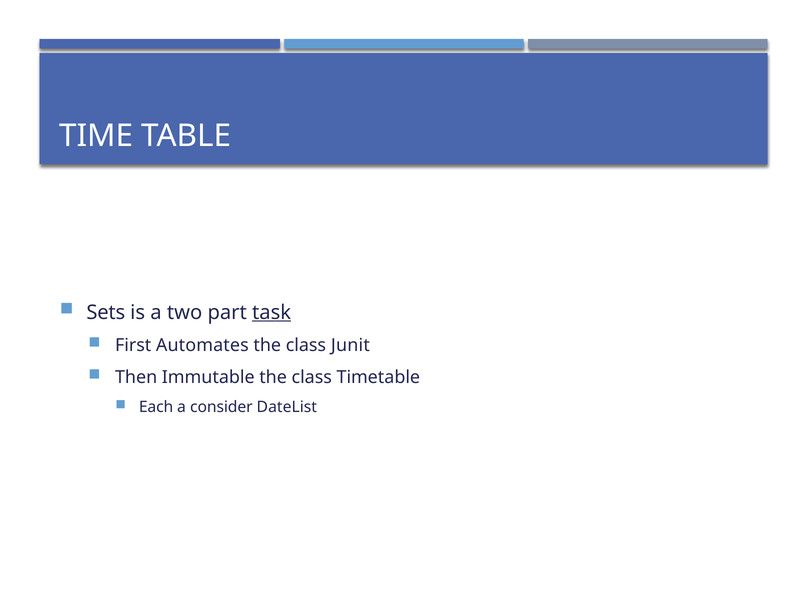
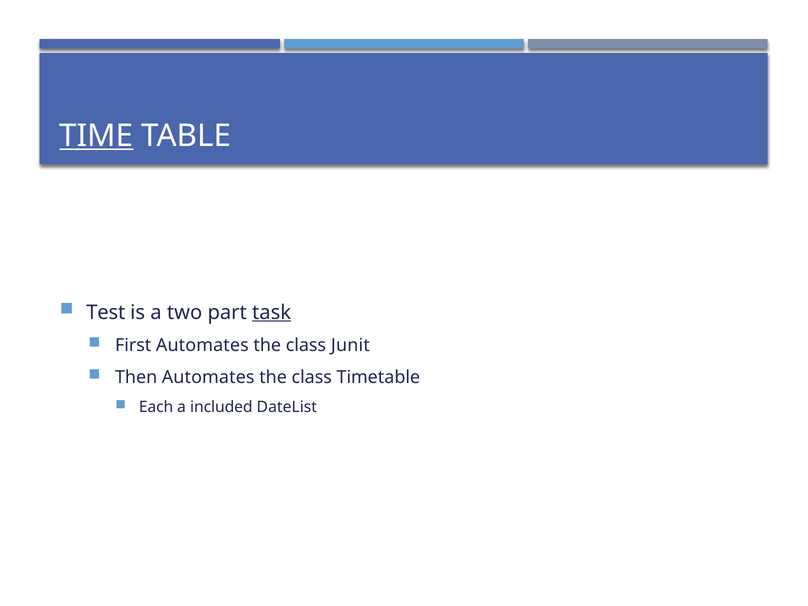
TIME underline: none -> present (96, 136)
Sets: Sets -> Test (106, 312)
Then Immutable: Immutable -> Automates (208, 377)
consider: consider -> included (221, 407)
